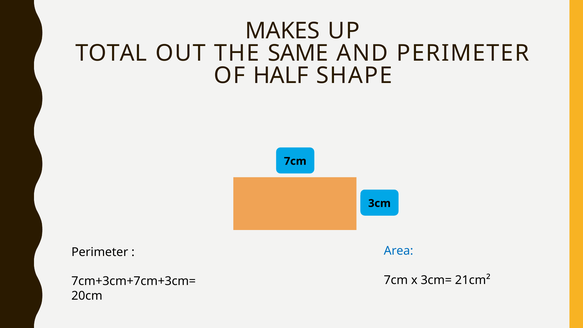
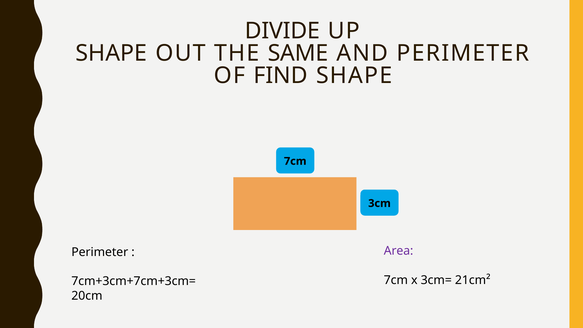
MAKES: MAKES -> DIVIDE (282, 31)
TOTAL: TOTAL -> SHAPE (111, 53)
HALF: HALF -> FIND (281, 76)
Area colour: blue -> purple (399, 251)
